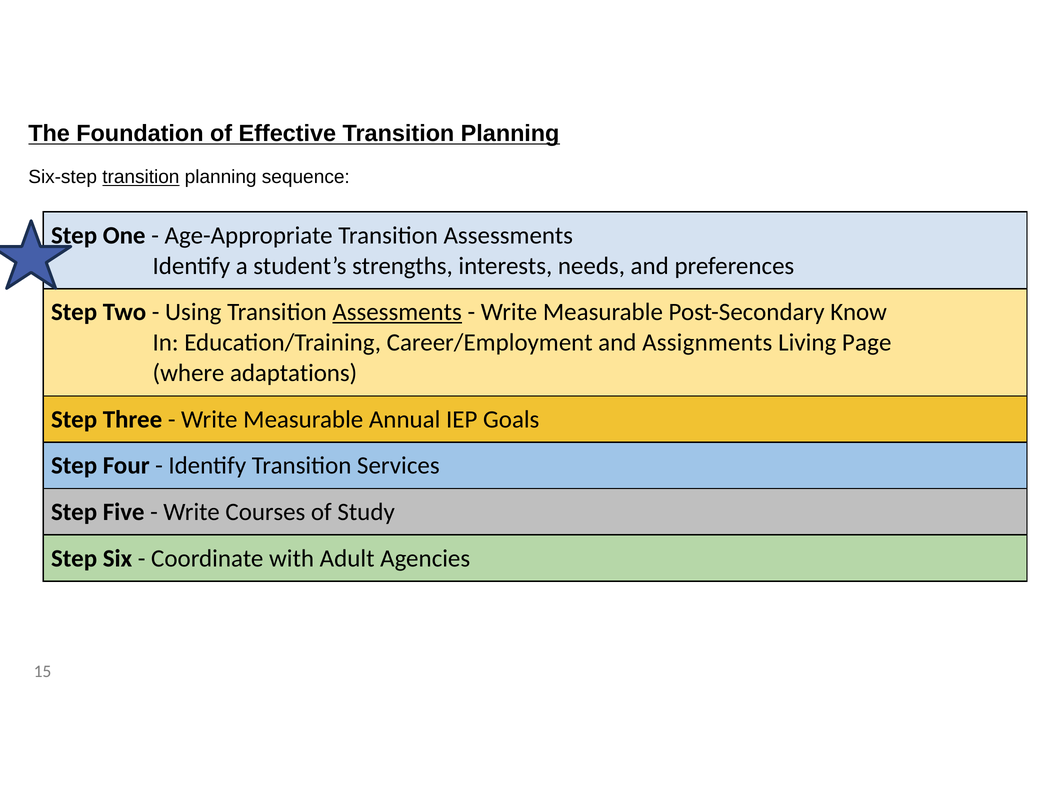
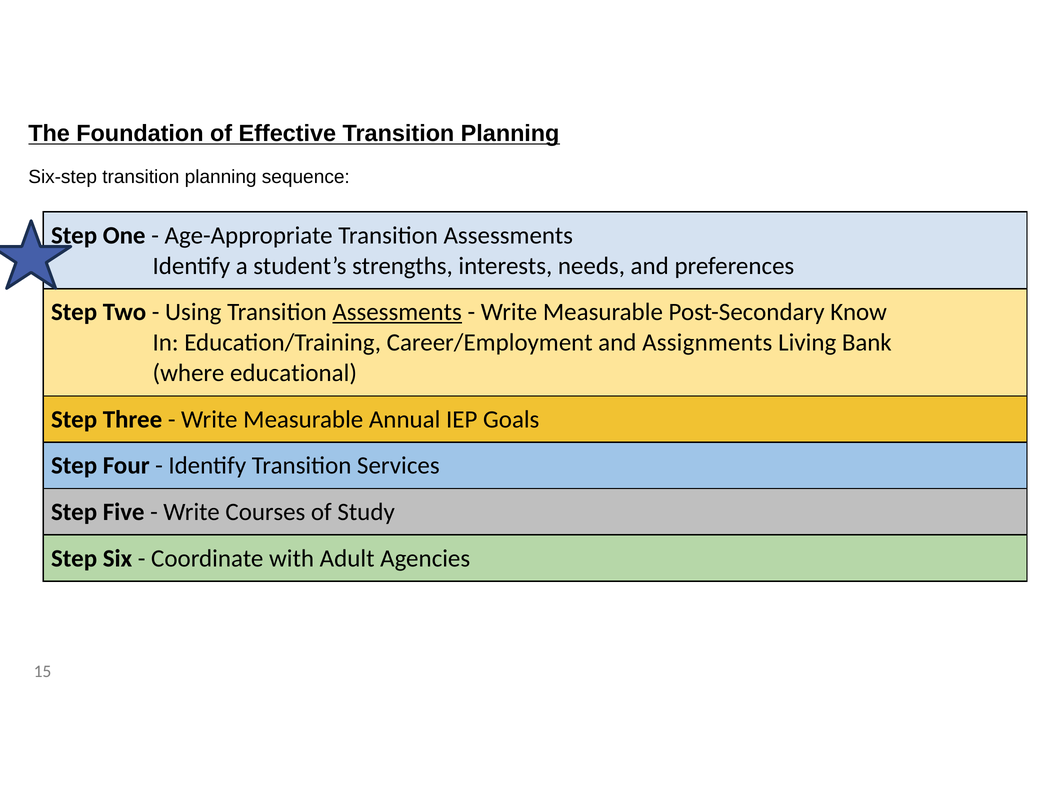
transition underline: present -> none (141, 177)
Page: Page -> Bank (867, 343)
adaptations: adaptations -> educational (294, 373)
